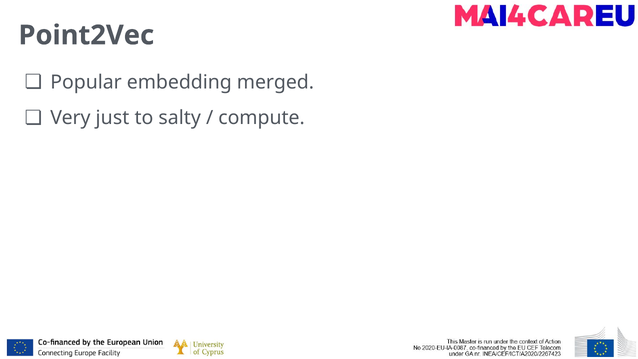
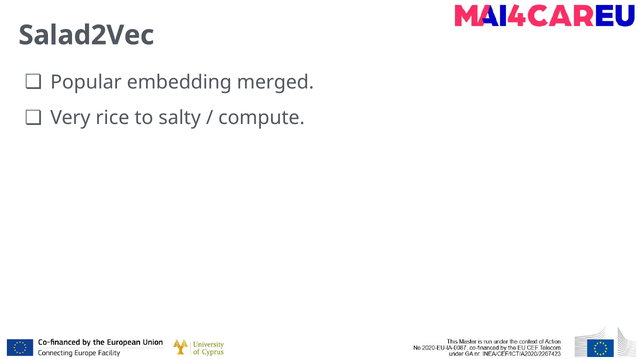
Point2Vec: Point2Vec -> Salad2Vec (86, 35)
just: just -> rice (112, 118)
